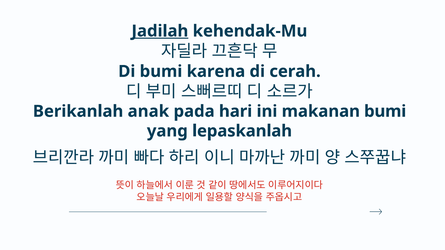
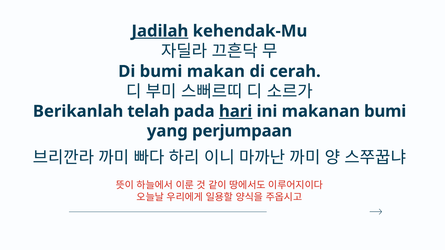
karena: karena -> makan (216, 71)
anak: anak -> telah (149, 111)
hari underline: none -> present (236, 111)
lepaskanlah: lepaskanlah -> perjumpaan (242, 131)
